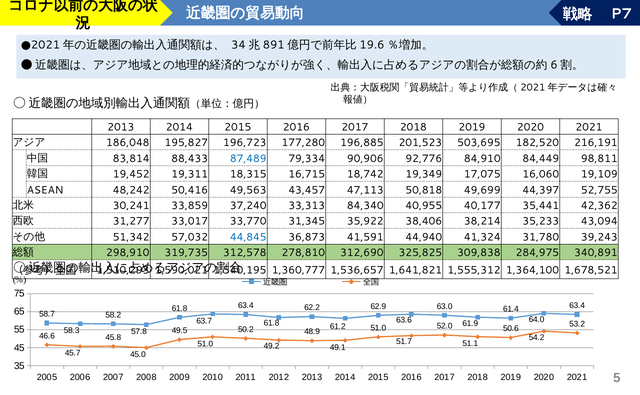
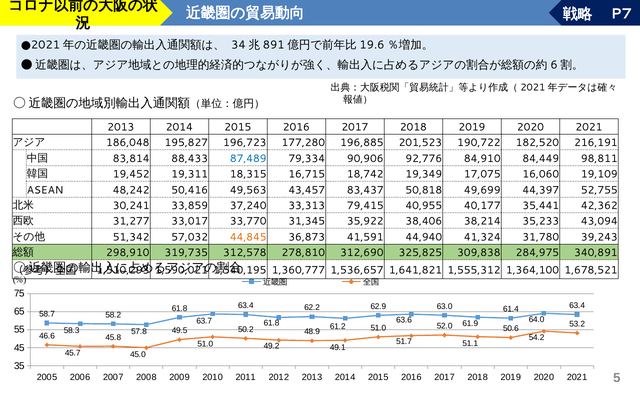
503,695: 503,695 -> 190,722 (479, 143)
47,113: 47,113 -> 83,437 (365, 190)
84,340: 84,340 -> 79,415 (365, 206)
44,845 colour: blue -> orange (248, 237)
